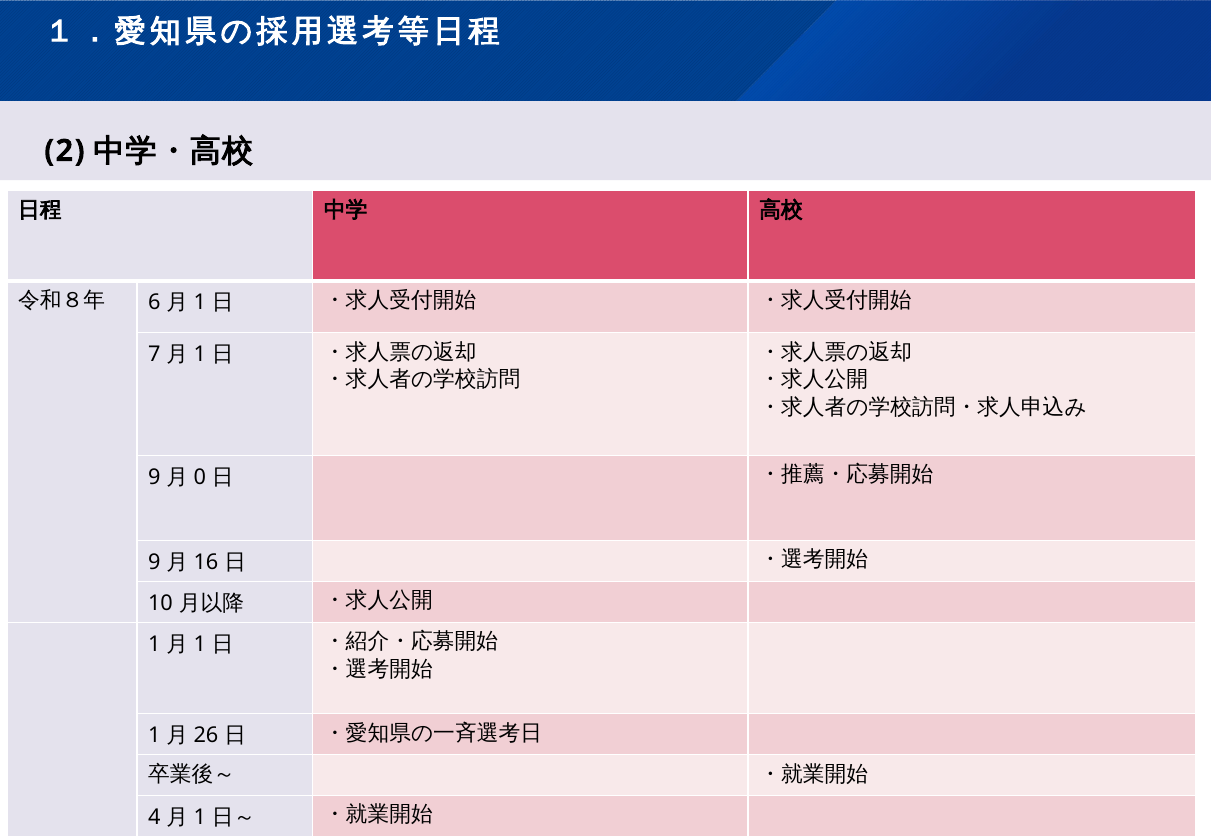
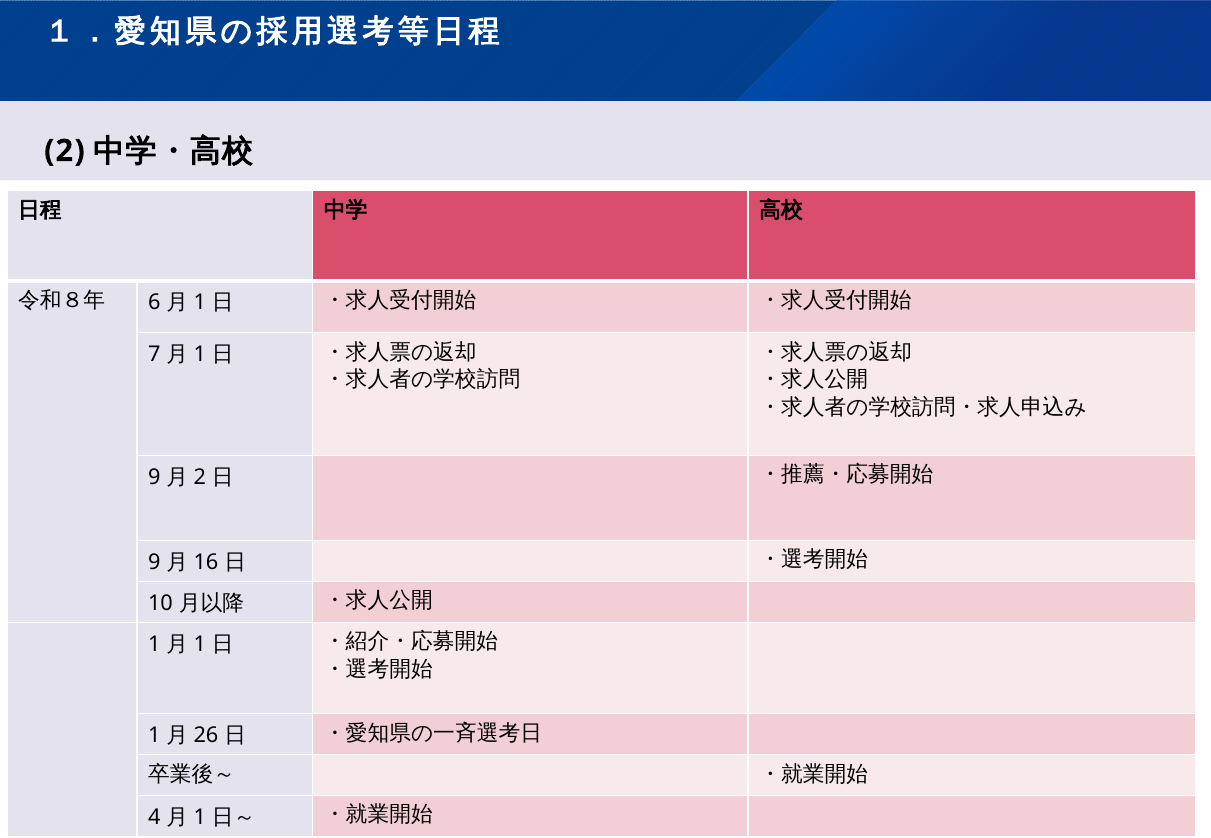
0: 0 -> 2 (200, 477)
